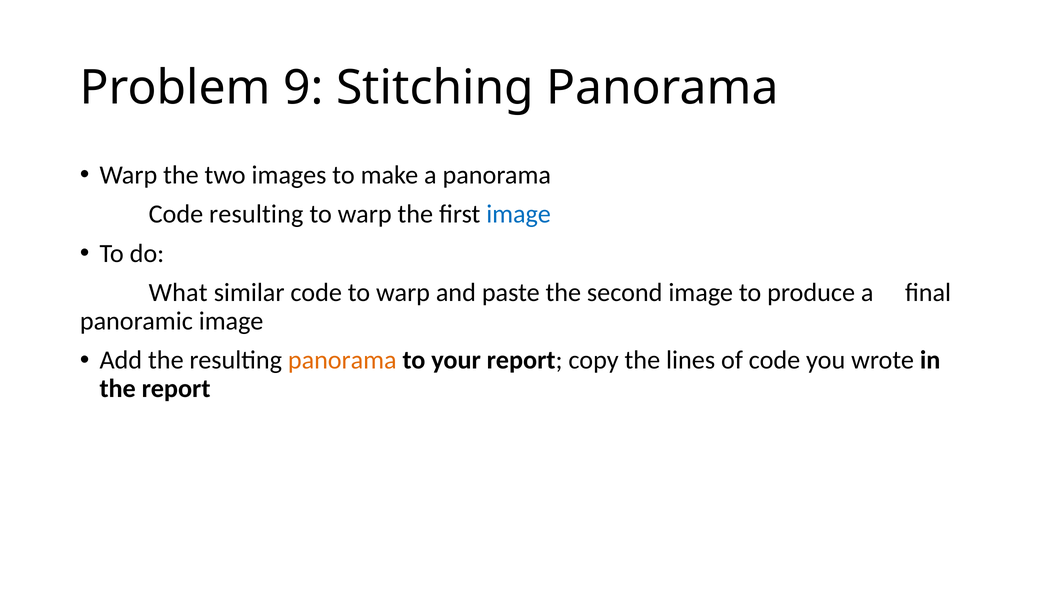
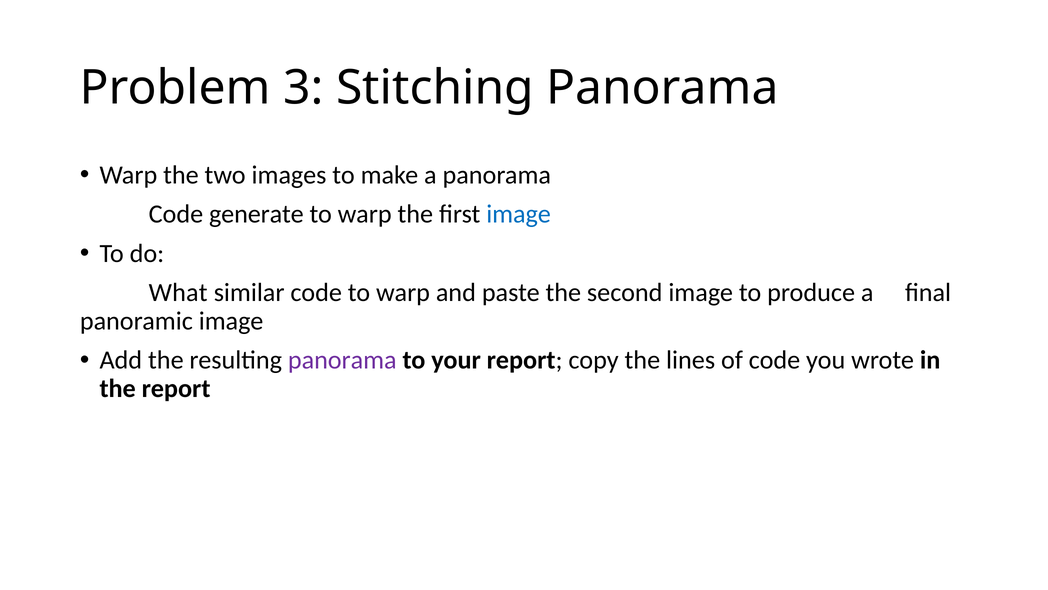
9: 9 -> 3 (303, 88)
Code resulting: resulting -> generate (256, 214)
panorama colour: orange -> purple (342, 360)
